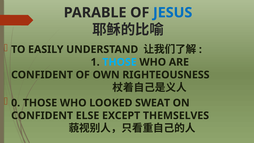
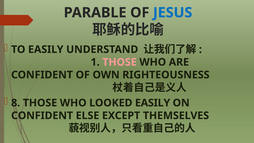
THOSE colour: light blue -> pink (120, 62)
0: 0 -> 8 (16, 103)
LOOKED SWEAT: SWEAT -> EASILY (153, 103)
